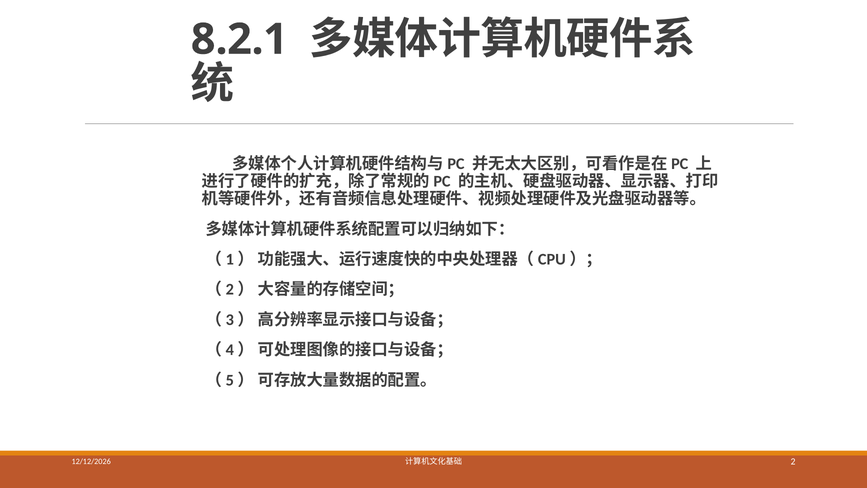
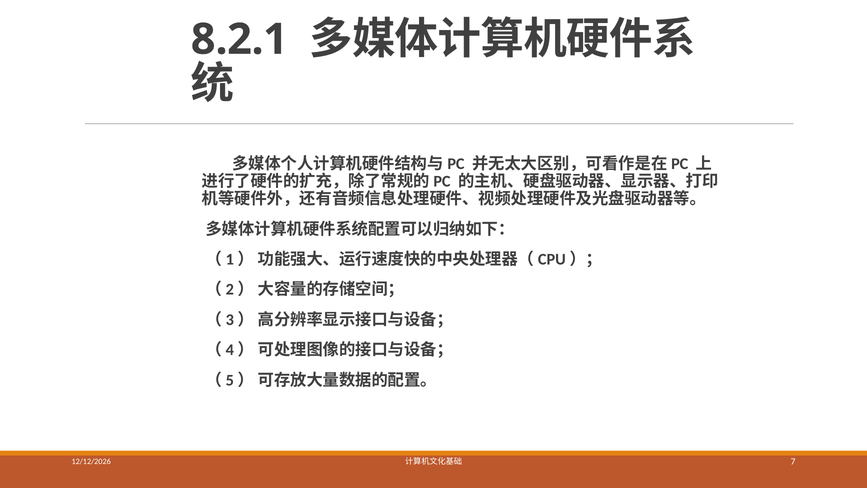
2: 2 -> 7 (793, 461)
